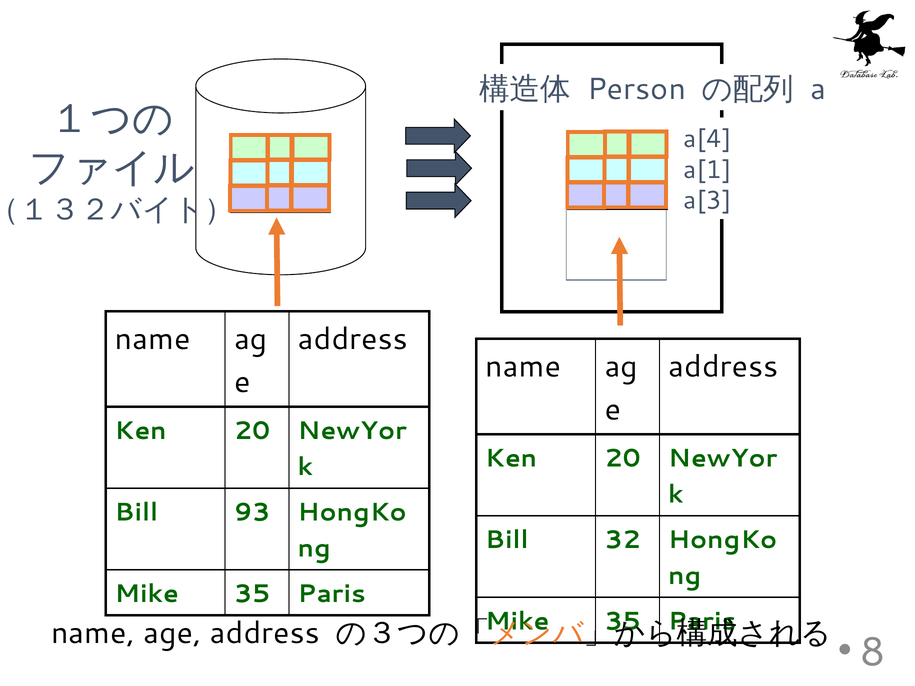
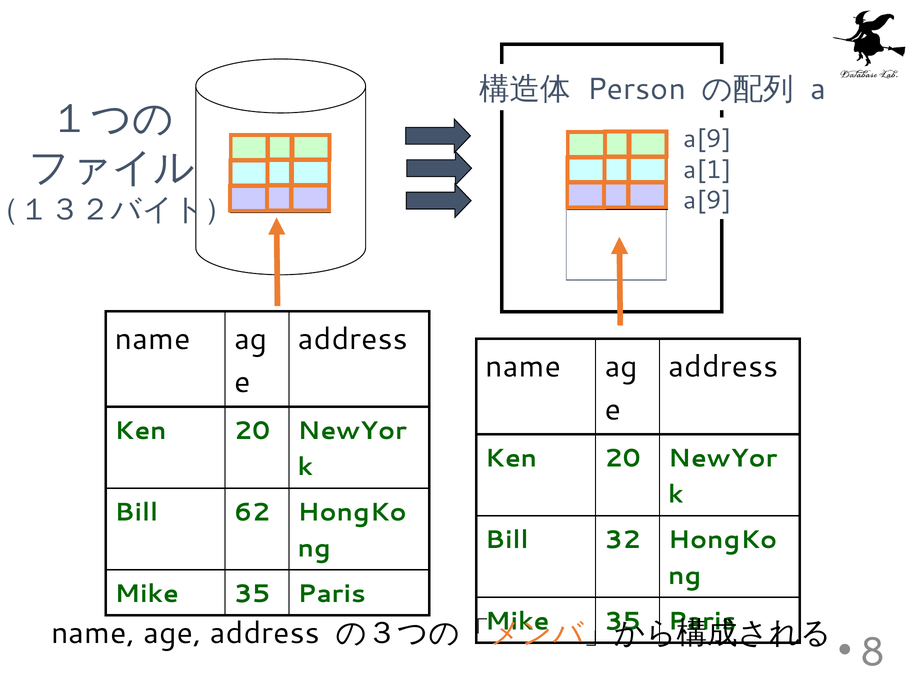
a[4: a[4 -> a[9 (707, 139)
a[3: a[3 -> a[9 (707, 200)
93: 93 -> 62 (252, 513)
